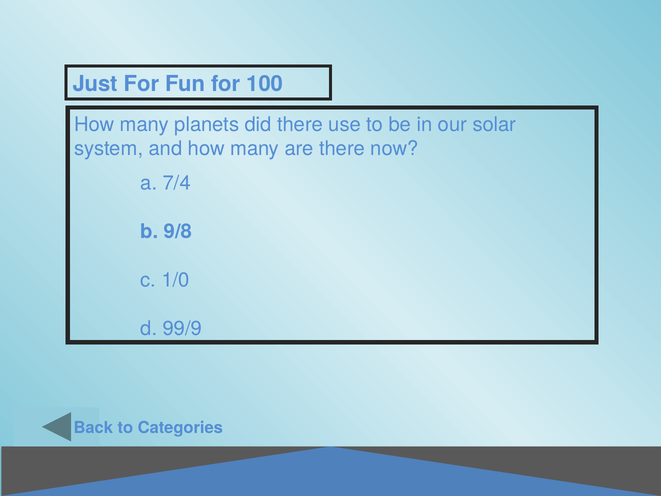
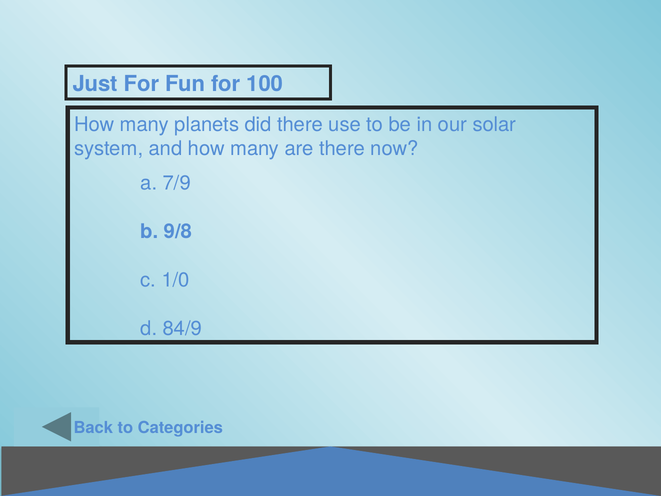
7/4: 7/4 -> 7/9 (177, 183)
99/9: 99/9 -> 84/9 (182, 328)
